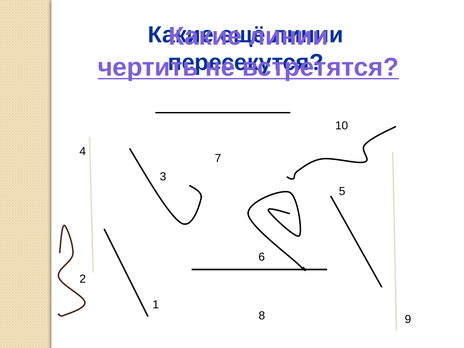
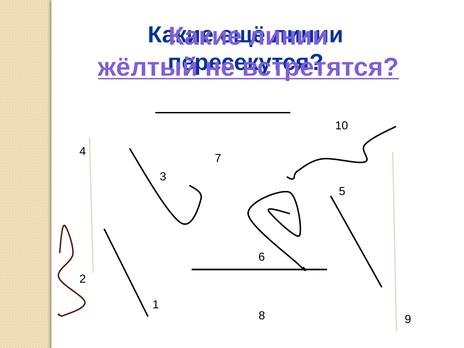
чертить: чертить -> жёлтый (148, 67)
